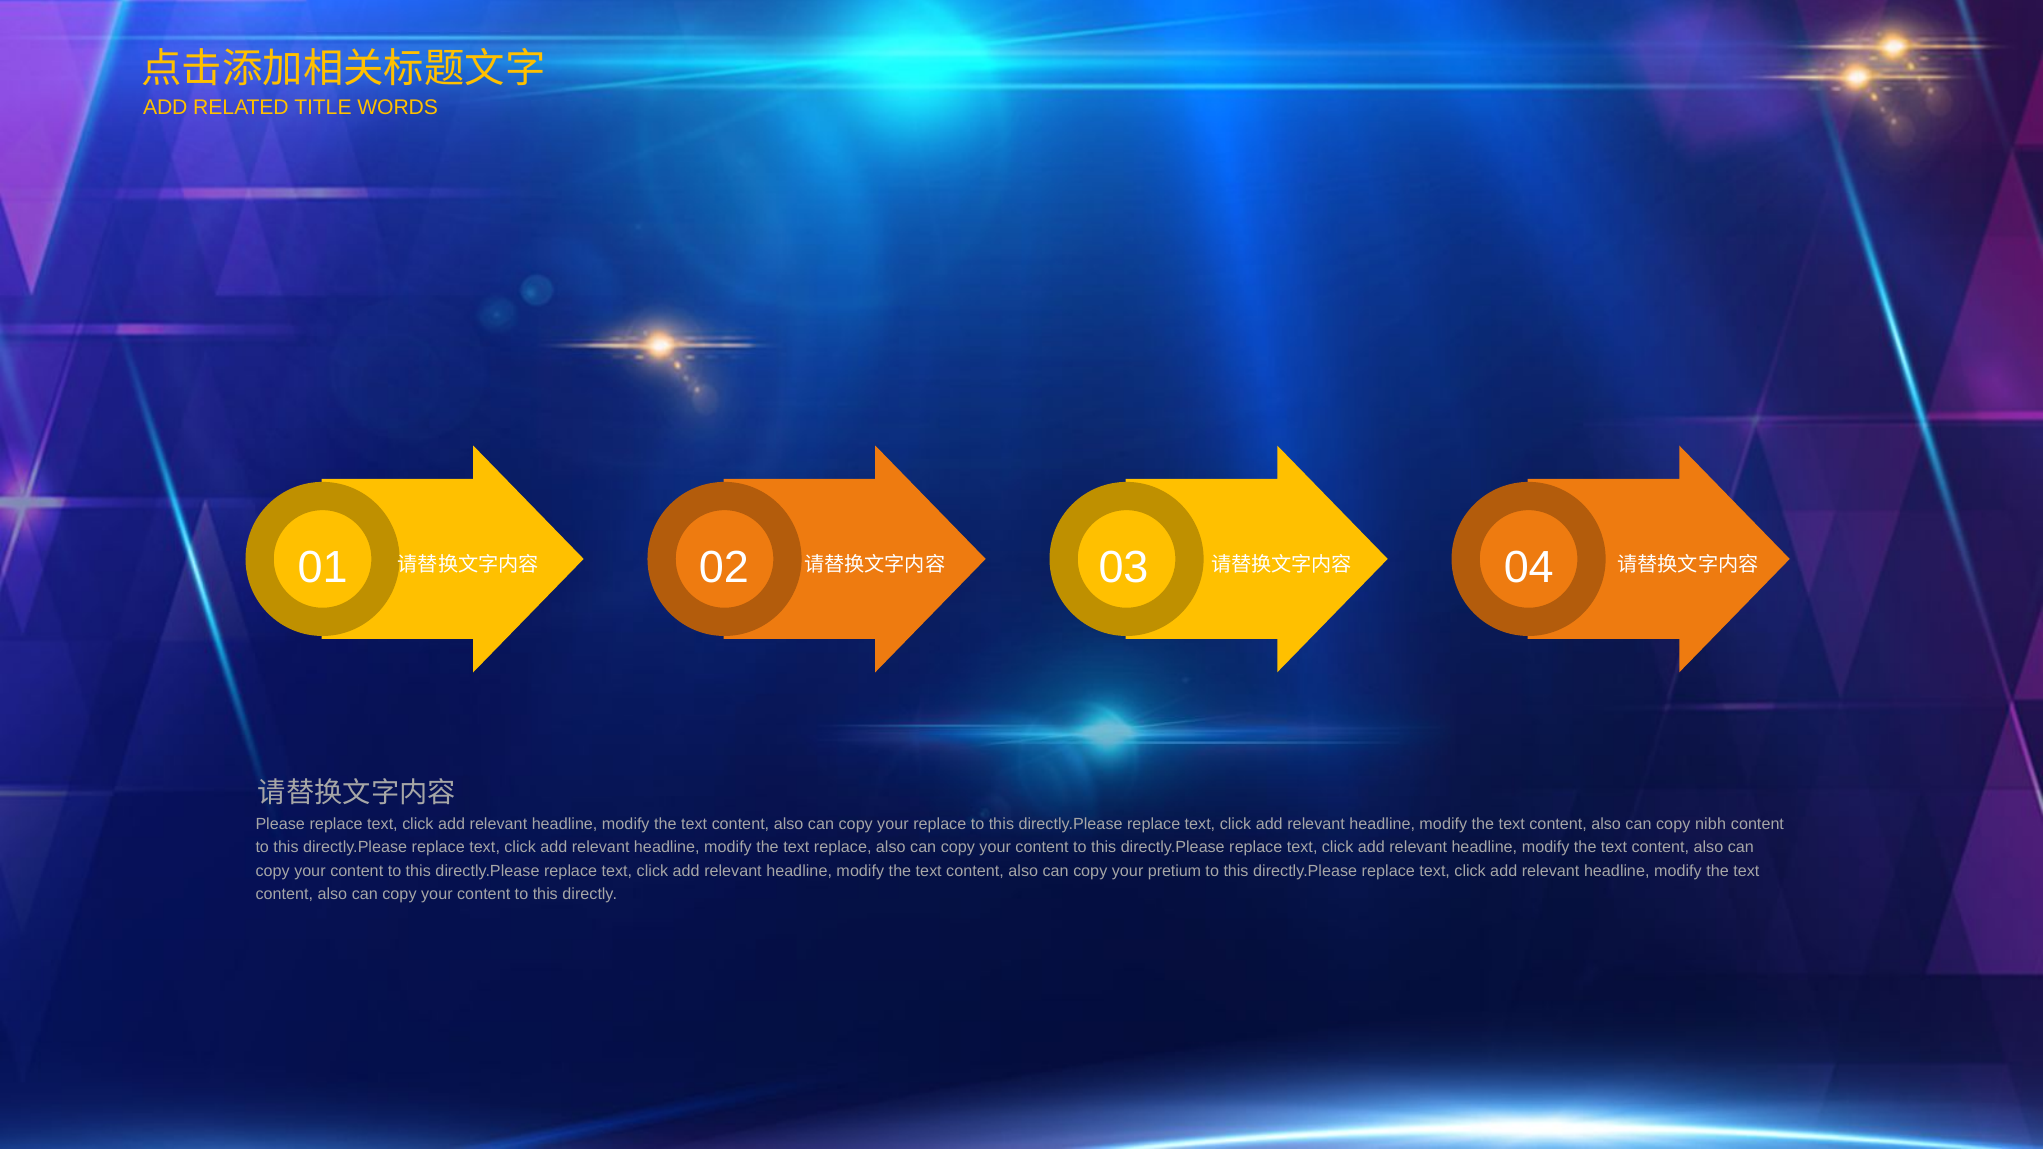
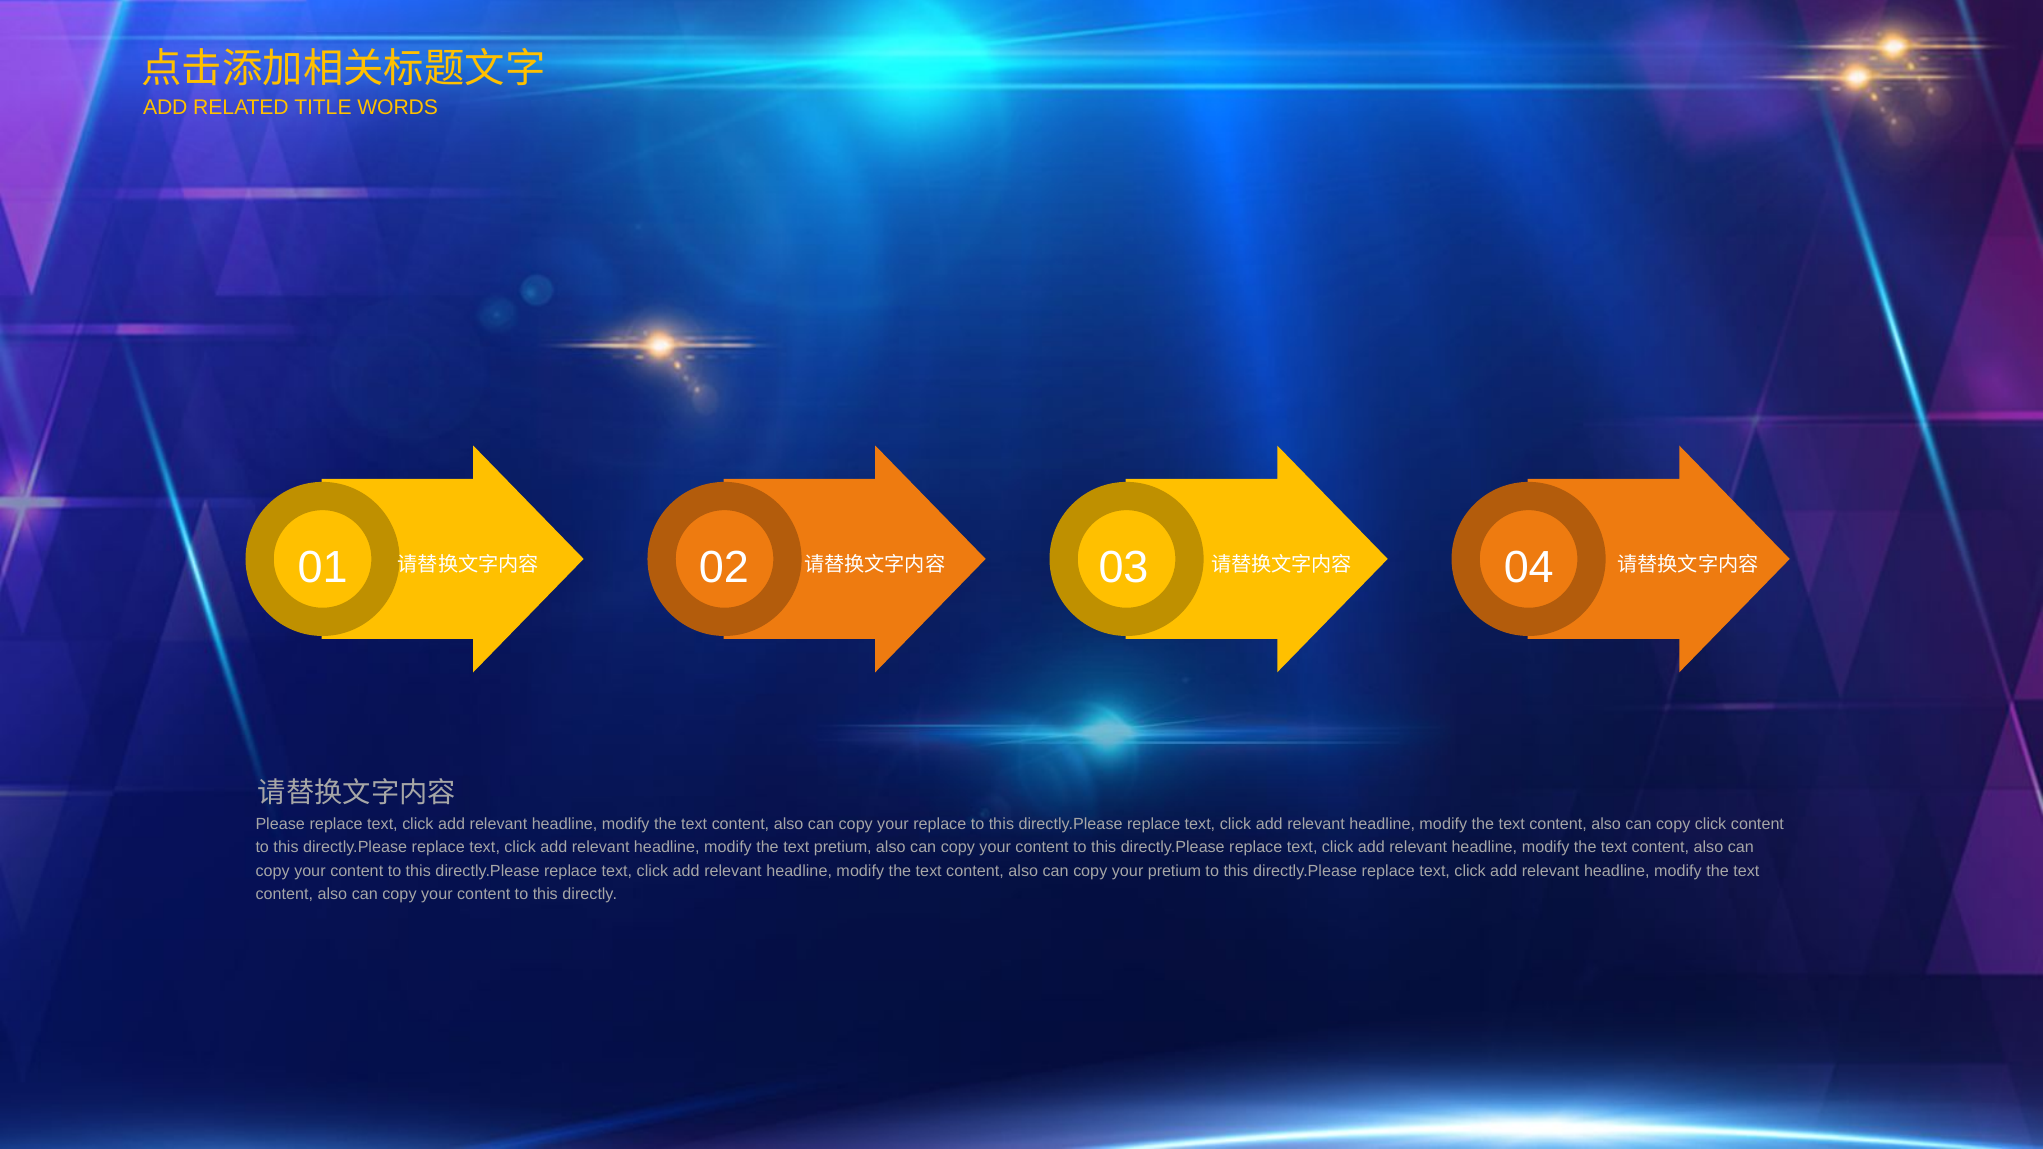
copy nibh: nibh -> click (1711, 825)
text replace: replace -> pretium (843, 848)
